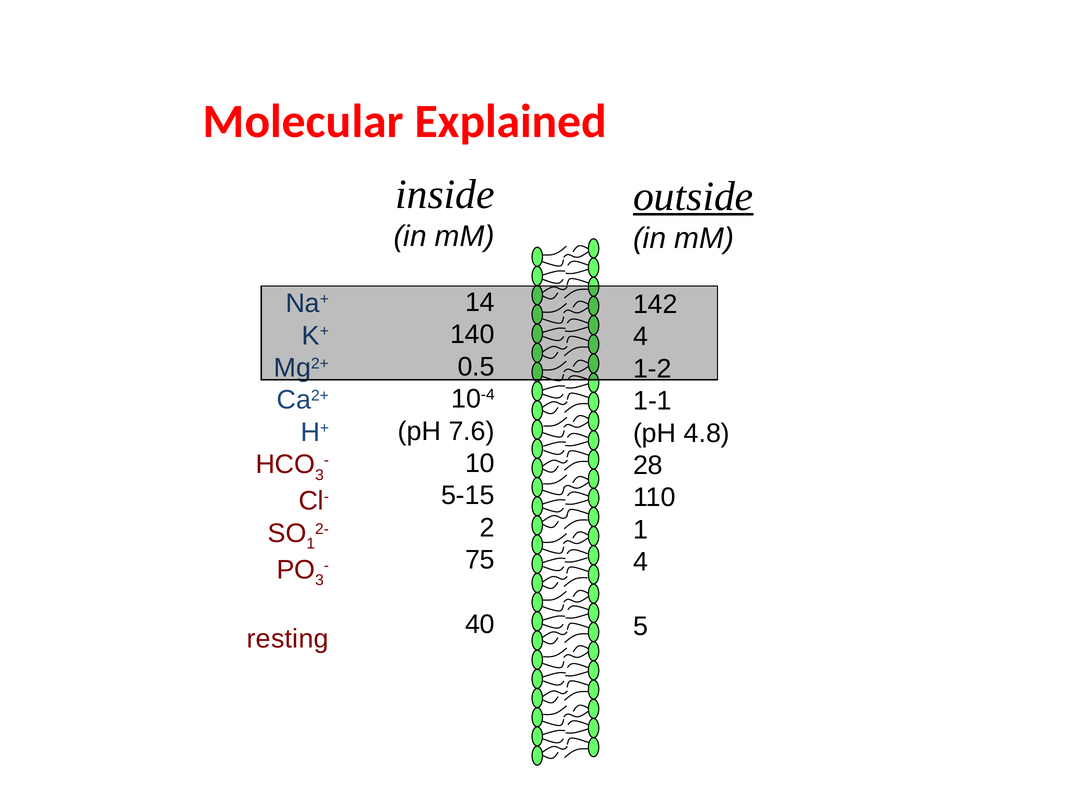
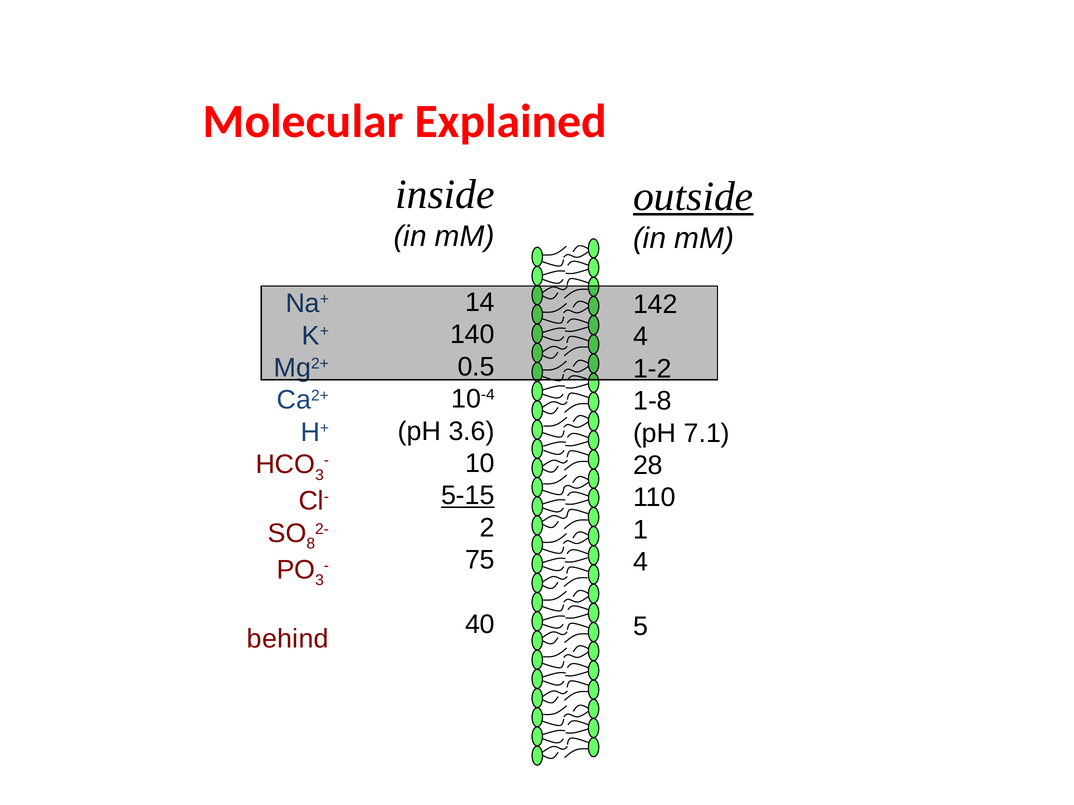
1-1: 1-1 -> 1-8 (652, 401)
7.6: 7.6 -> 3.6 (472, 431)
4.8: 4.8 -> 7.1 (707, 434)
5-15 underline: none -> present (468, 496)
1: 1 -> 8 (311, 544)
resting: resting -> behind (288, 639)
